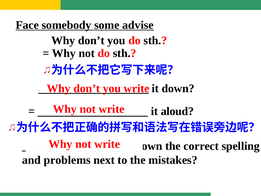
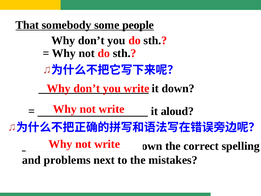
Face: Face -> That (27, 25)
advise: advise -> people (138, 25)
